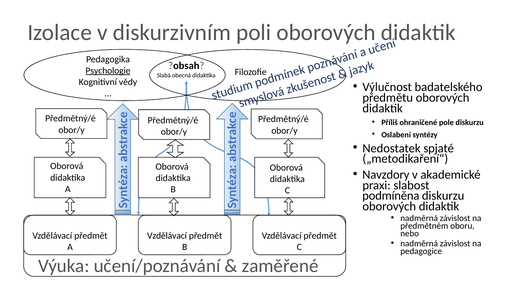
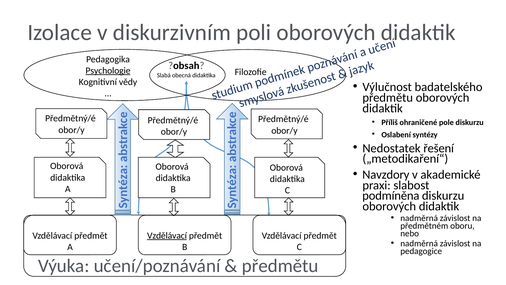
spjaté: spjaté -> řešení (439, 148)
Vzdělávací underline: none -> present (167, 235)
zaměřené: zaměřené -> předmětu (280, 266)
